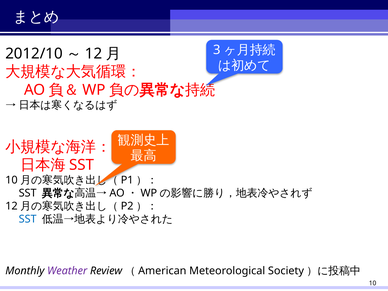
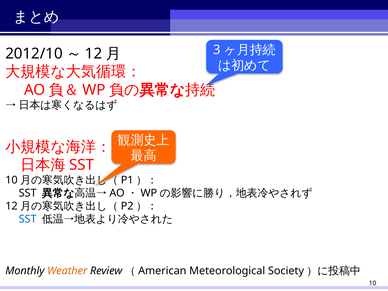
Weather colour: purple -> orange (67, 271)
